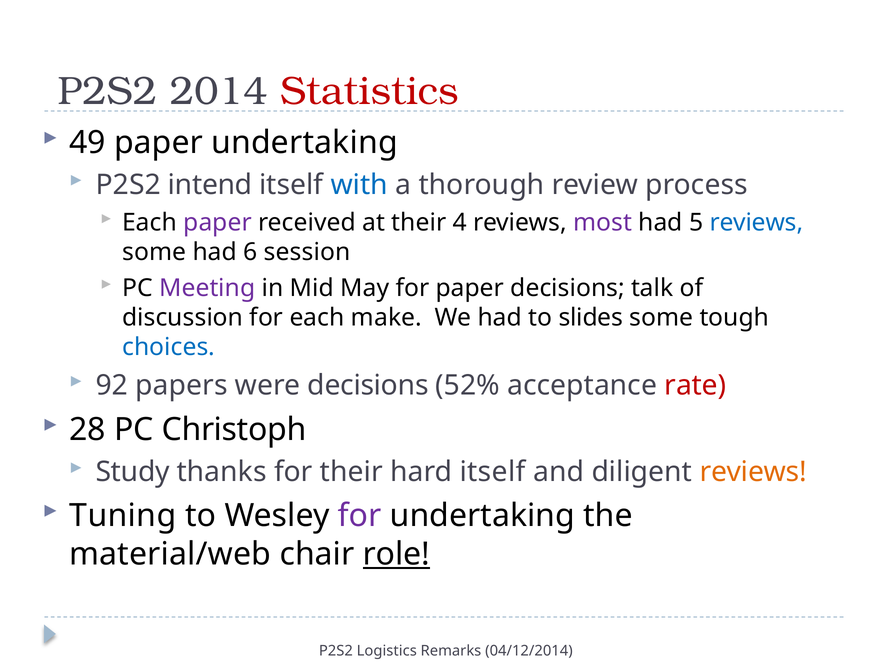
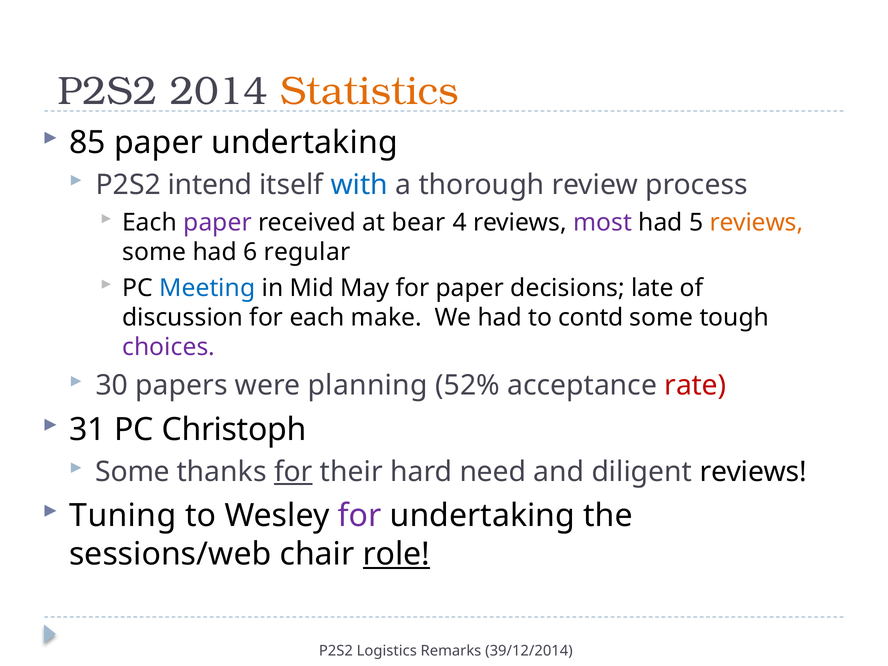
Statistics colour: red -> orange (370, 91)
49: 49 -> 85 (87, 143)
at their: their -> bear (419, 223)
reviews colour: blue -> orange (756, 223)
session: session -> regular (307, 252)
Meeting colour: purple -> blue (207, 288)
talk: talk -> late (652, 288)
slides: slides -> contd (591, 318)
choices colour: blue -> purple (169, 347)
92: 92 -> 30 (112, 386)
were decisions: decisions -> planning (368, 386)
28: 28 -> 31 (87, 430)
Study: Study -> Some (133, 472)
for underline: none -> present (293, 472)
hard itself: itself -> need (493, 472)
reviews colour: orange -> black (753, 472)
material/web: material/web -> sessions/web (170, 554)
04/12/2014: 04/12/2014 -> 39/12/2014 (529, 651)
